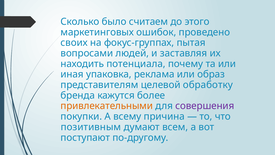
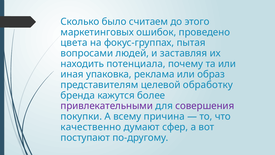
своих: своих -> цвета (74, 43)
привлекательными colour: orange -> purple (107, 106)
позитивным: позитивным -> качественно (91, 127)
всем: всем -> сфер (175, 127)
